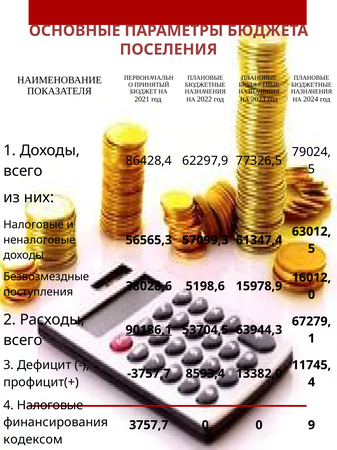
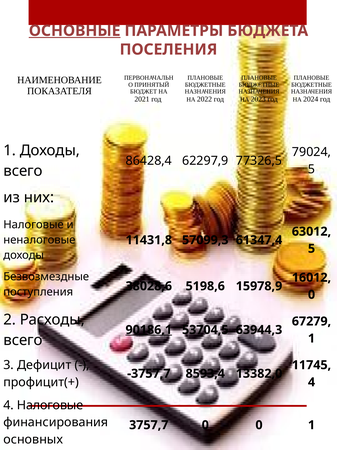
ОСНОВНЫЕ underline: none -> present (75, 31)
56565,3: 56565,3 -> 11431,8 (149, 240)
0 9: 9 -> 1 (312, 424)
кодексом: кодексом -> основных (33, 439)
